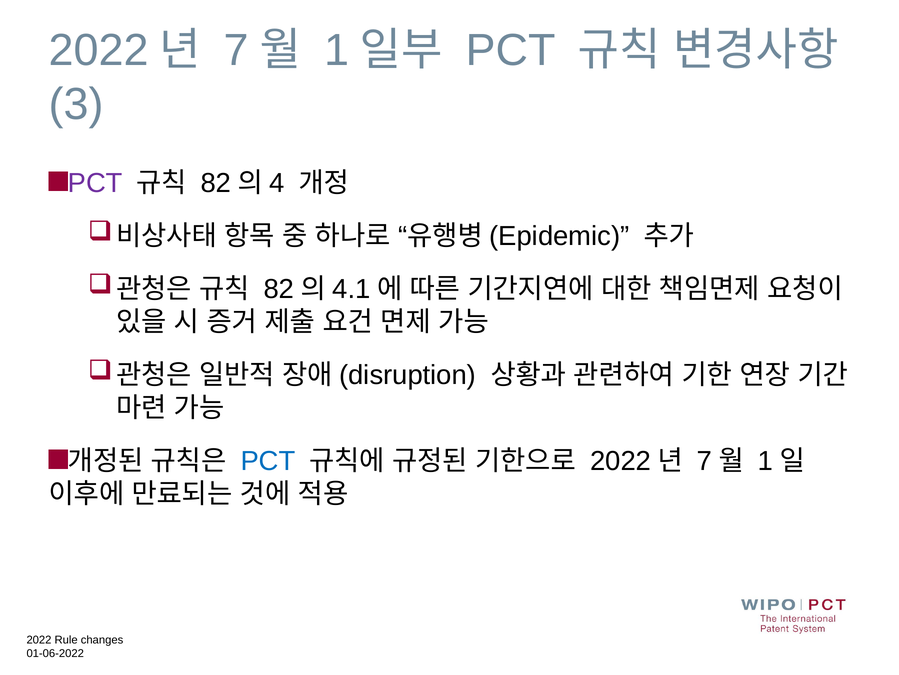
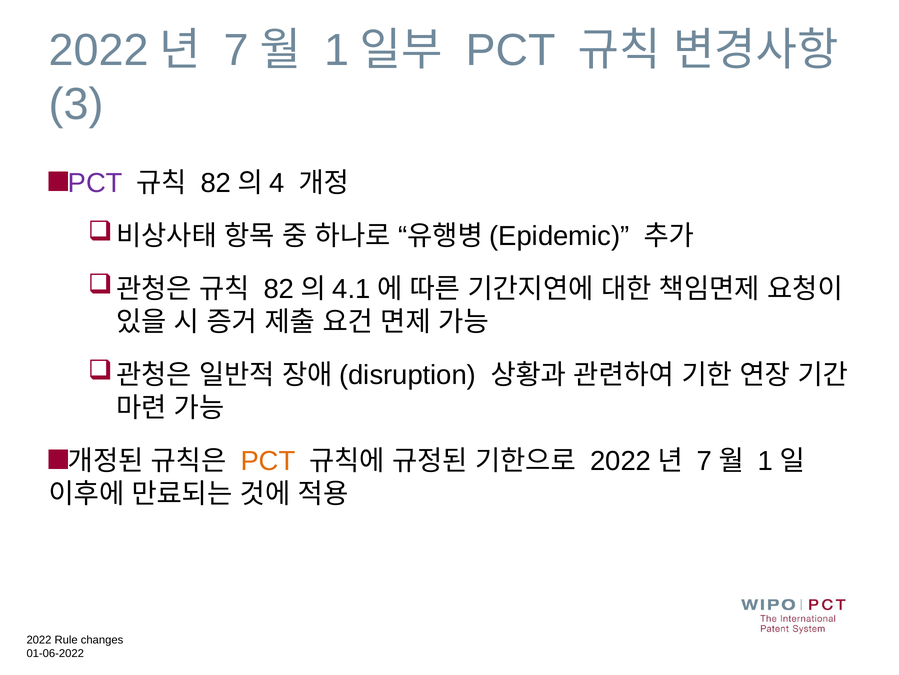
PCT colour: blue -> orange (268, 461)
